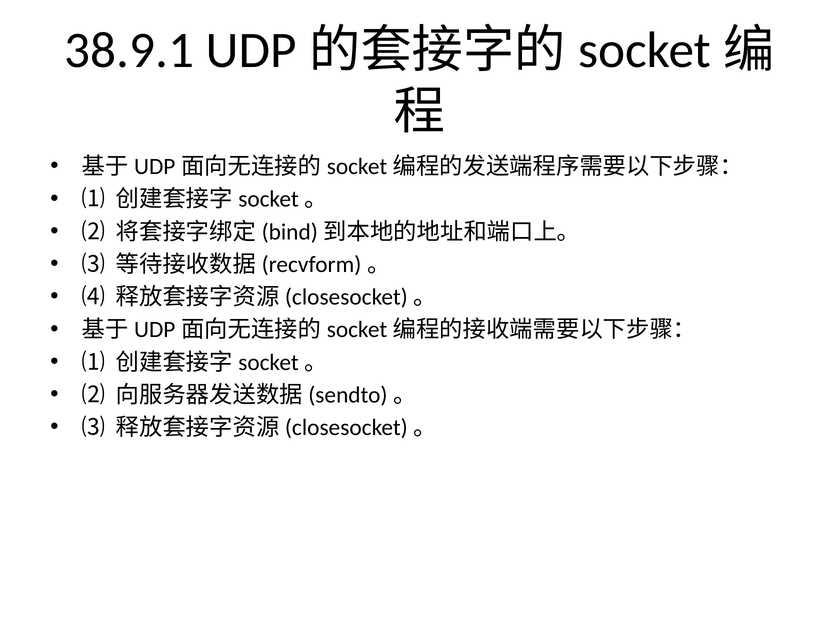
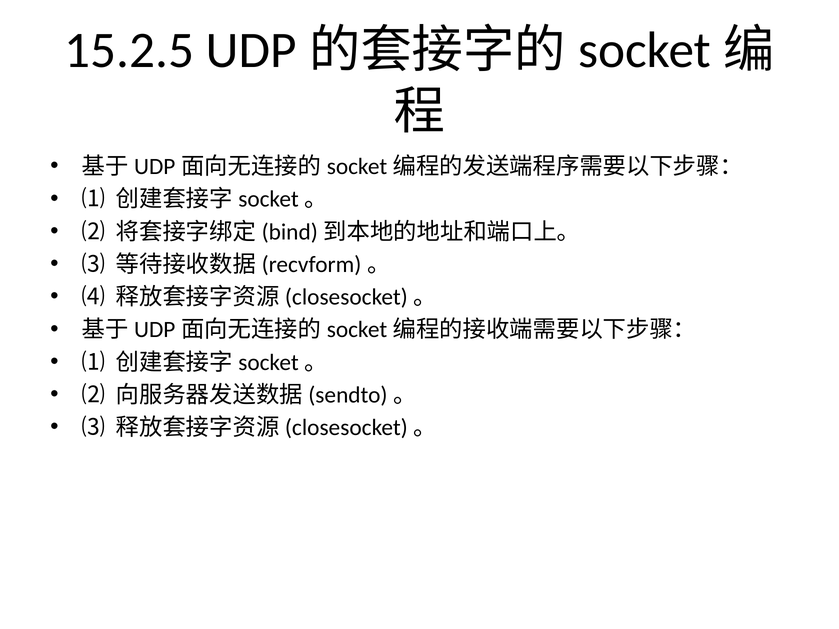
38.9.1: 38.9.1 -> 15.2.5 (129, 50)
